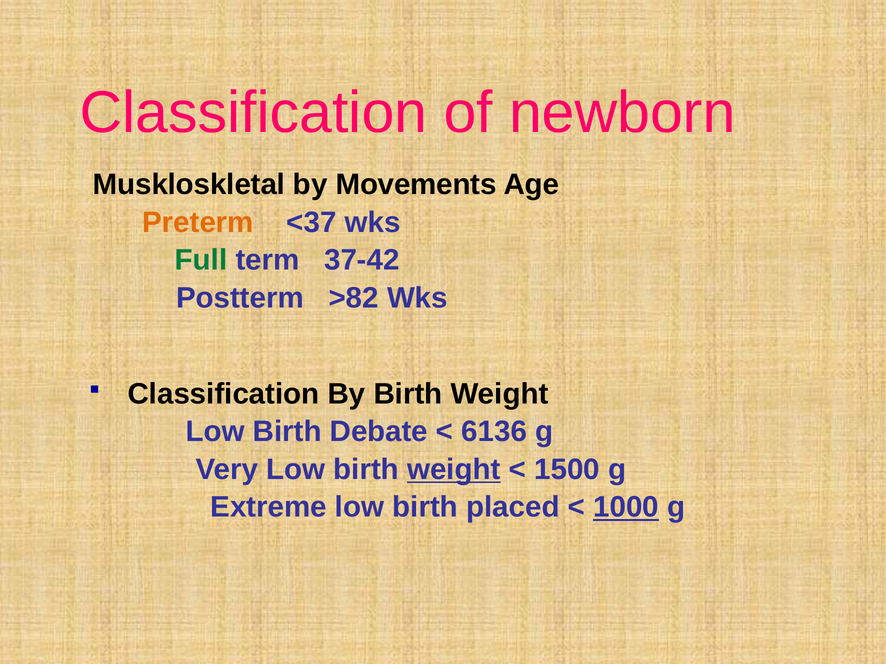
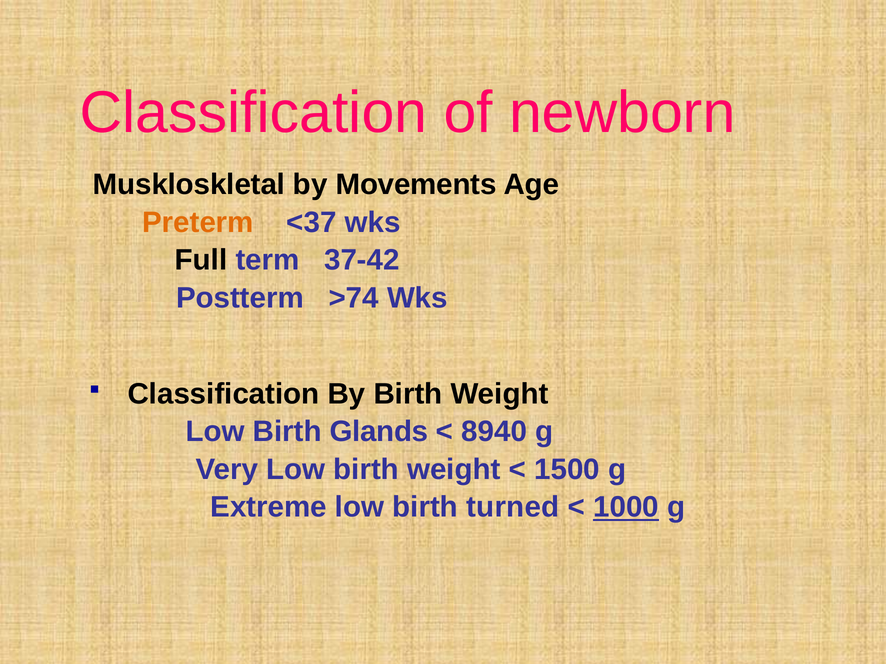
Full colour: green -> black (201, 260)
>82: >82 -> >74 (354, 298)
Debate: Debate -> Glands (379, 432)
6136: 6136 -> 8940 (494, 432)
weight underline: present -> none (454, 470)
placed: placed -> turned (513, 508)
